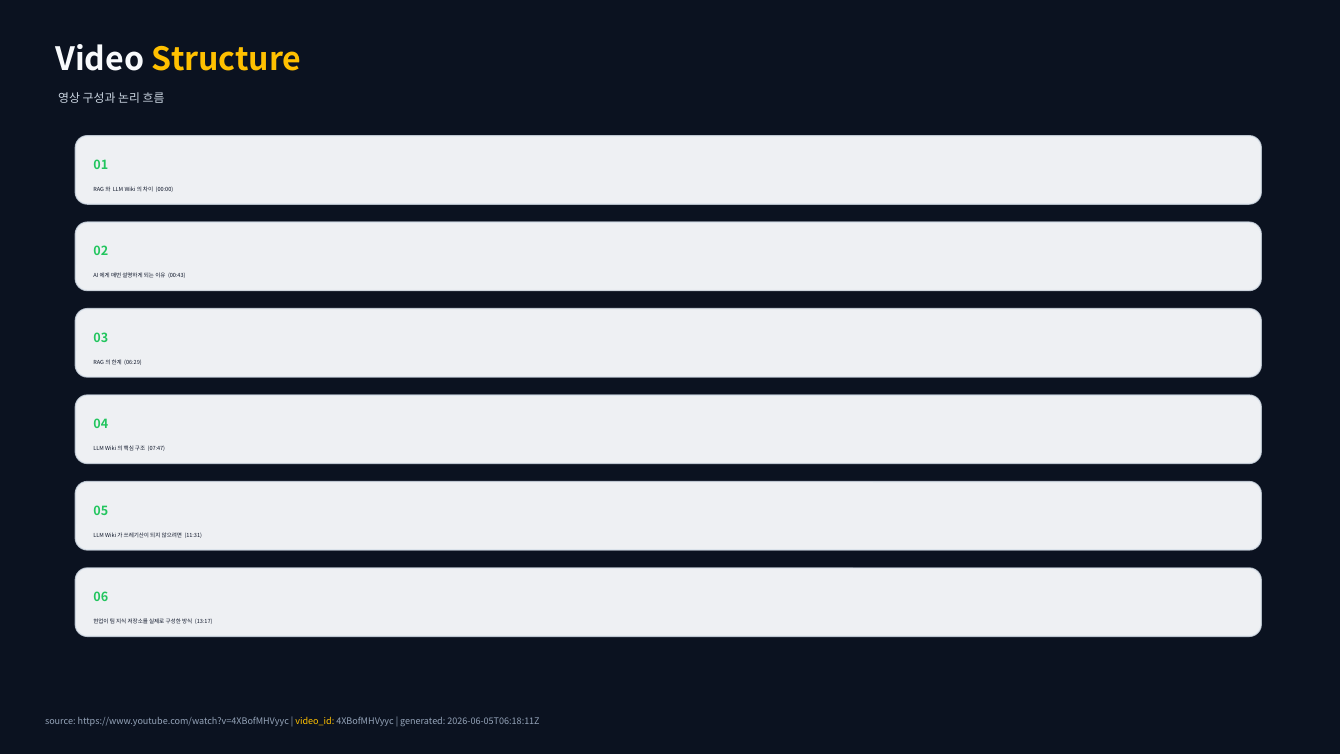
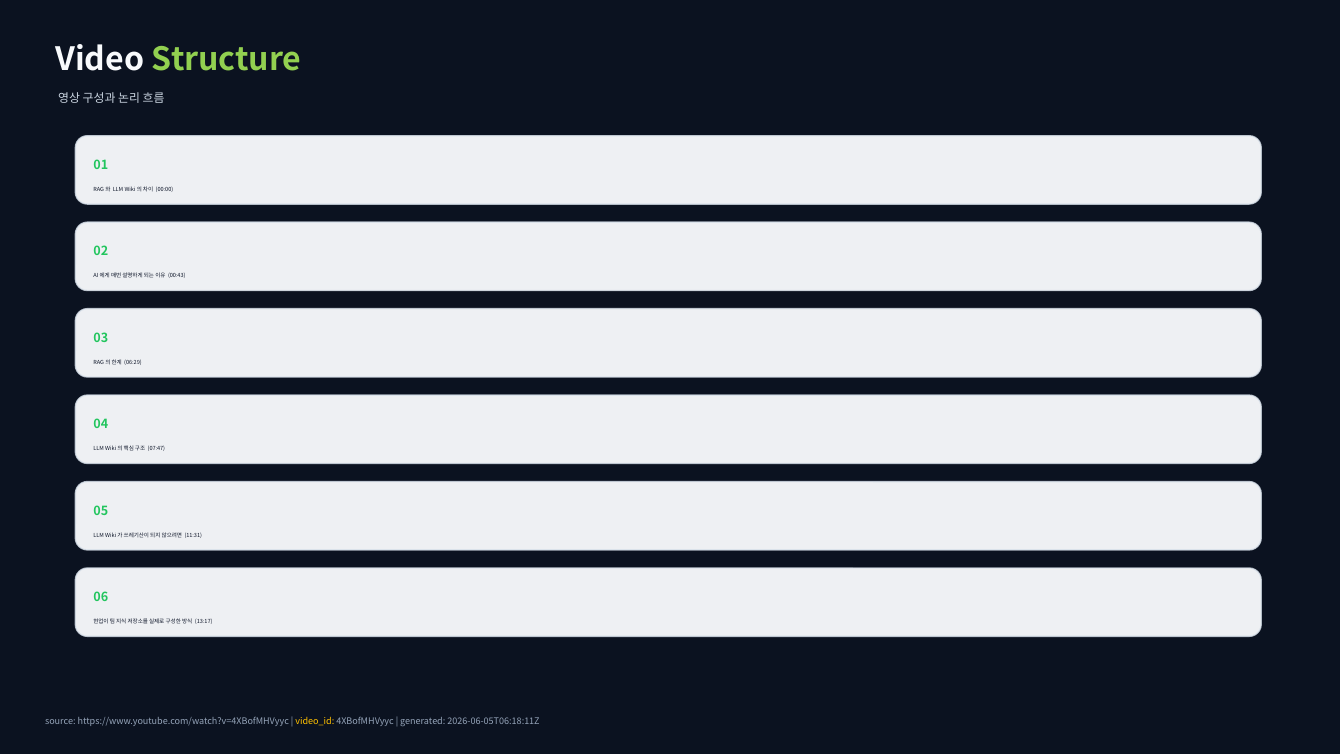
Structure colour: yellow -> light green (227, 60)
